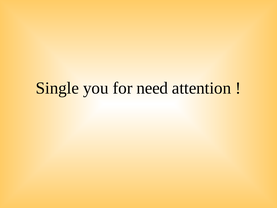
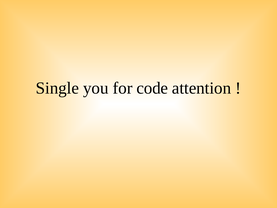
need: need -> code (152, 88)
